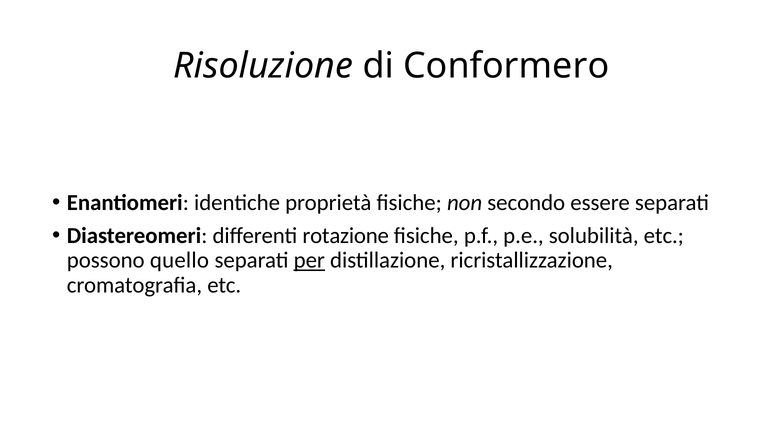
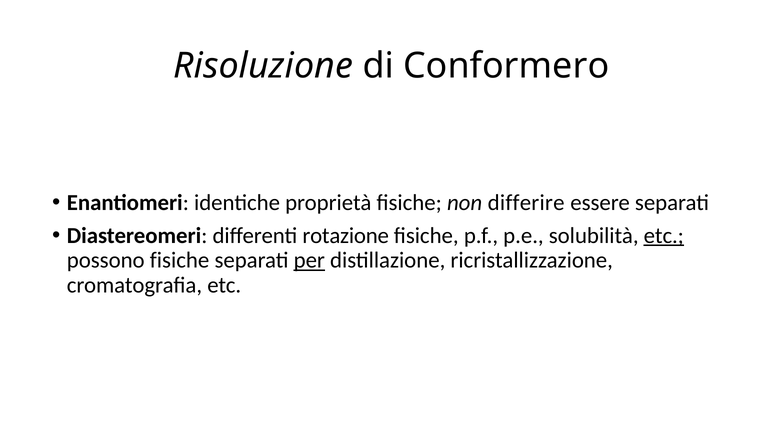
secondo: secondo -> differire (526, 202)
etc underline: none -> present (664, 235)
possono quello: quello -> fisiche (180, 260)
